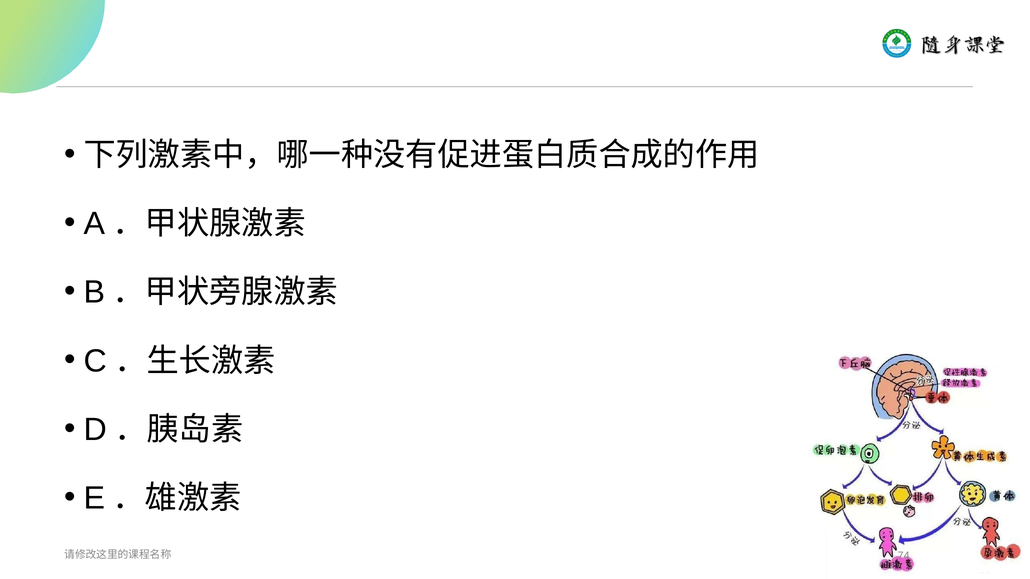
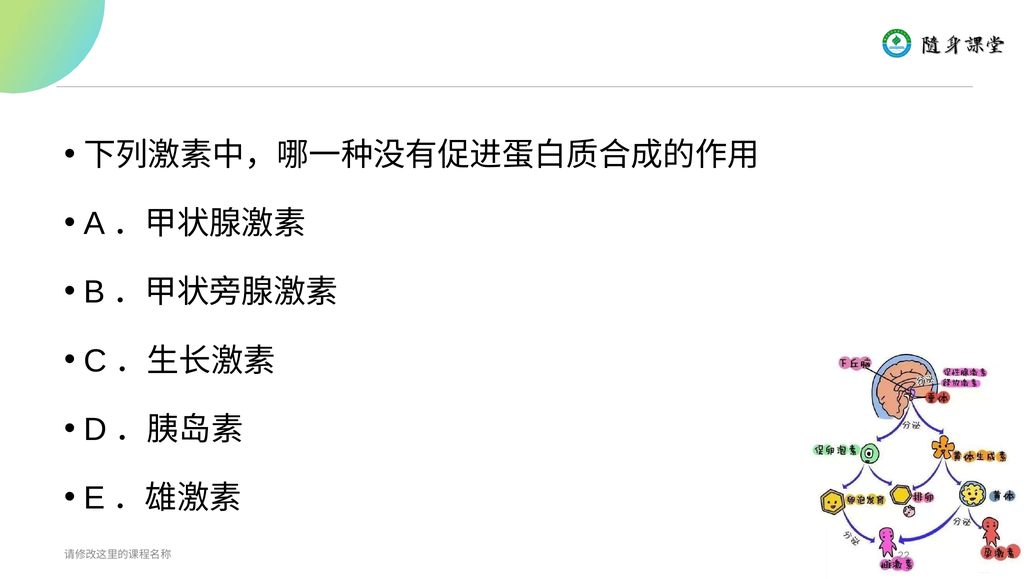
74: 74 -> 22 (904, 556)
